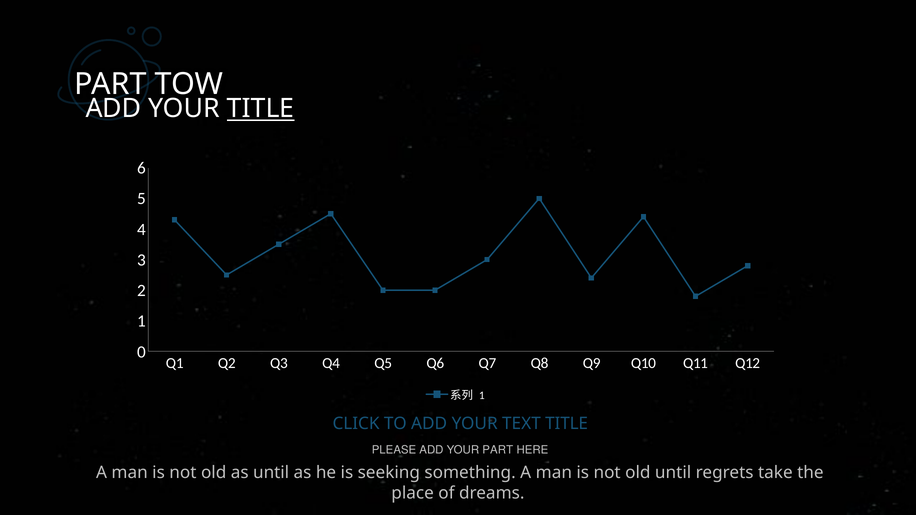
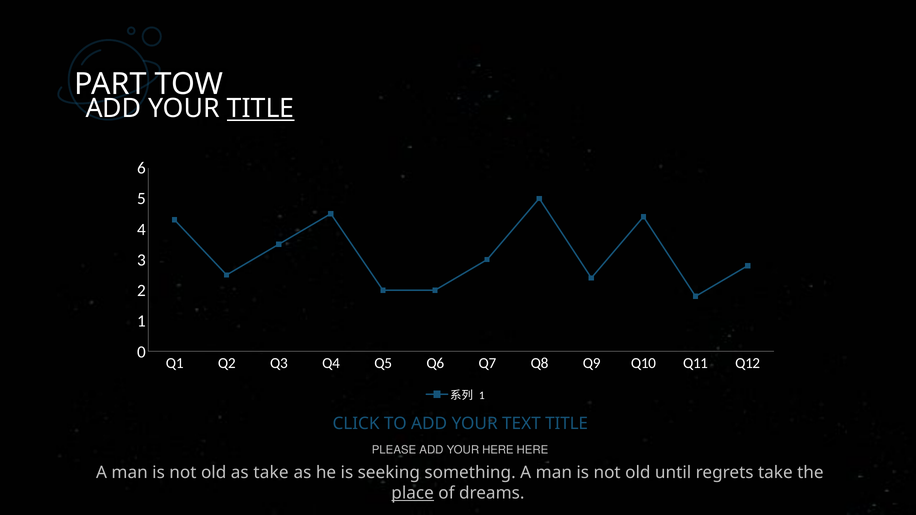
YOUR PART: PART -> HERE (498, 450)
as until: until -> take (271, 473)
place underline: none -> present (413, 493)
